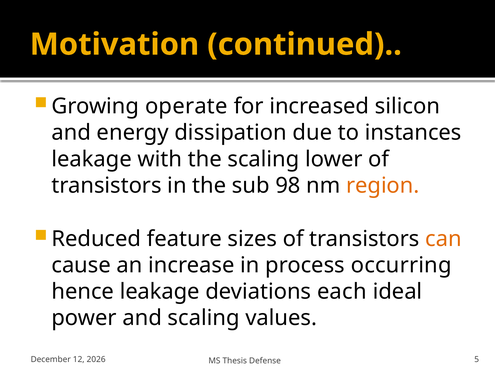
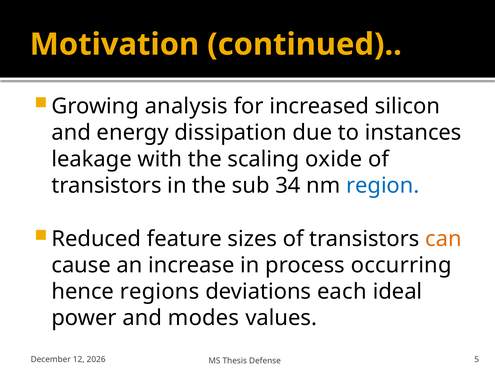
operate: operate -> analysis (186, 106)
lower: lower -> oxide (334, 159)
98: 98 -> 34 (288, 186)
region colour: orange -> blue (383, 186)
hence leakage: leakage -> regions (160, 292)
and scaling: scaling -> modes (204, 318)
